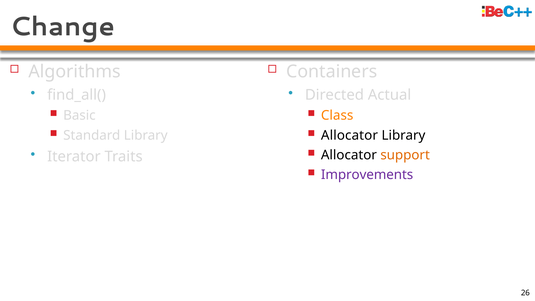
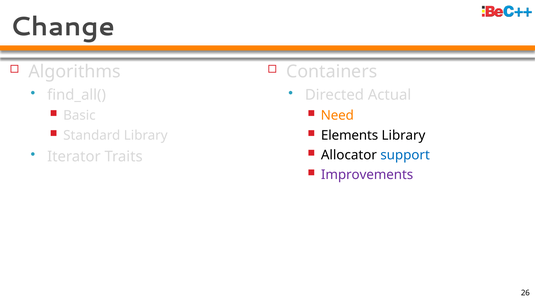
Class: Class -> Need (337, 115)
Allocator: Allocator -> Elements (350, 135)
support colour: orange -> blue (405, 155)
